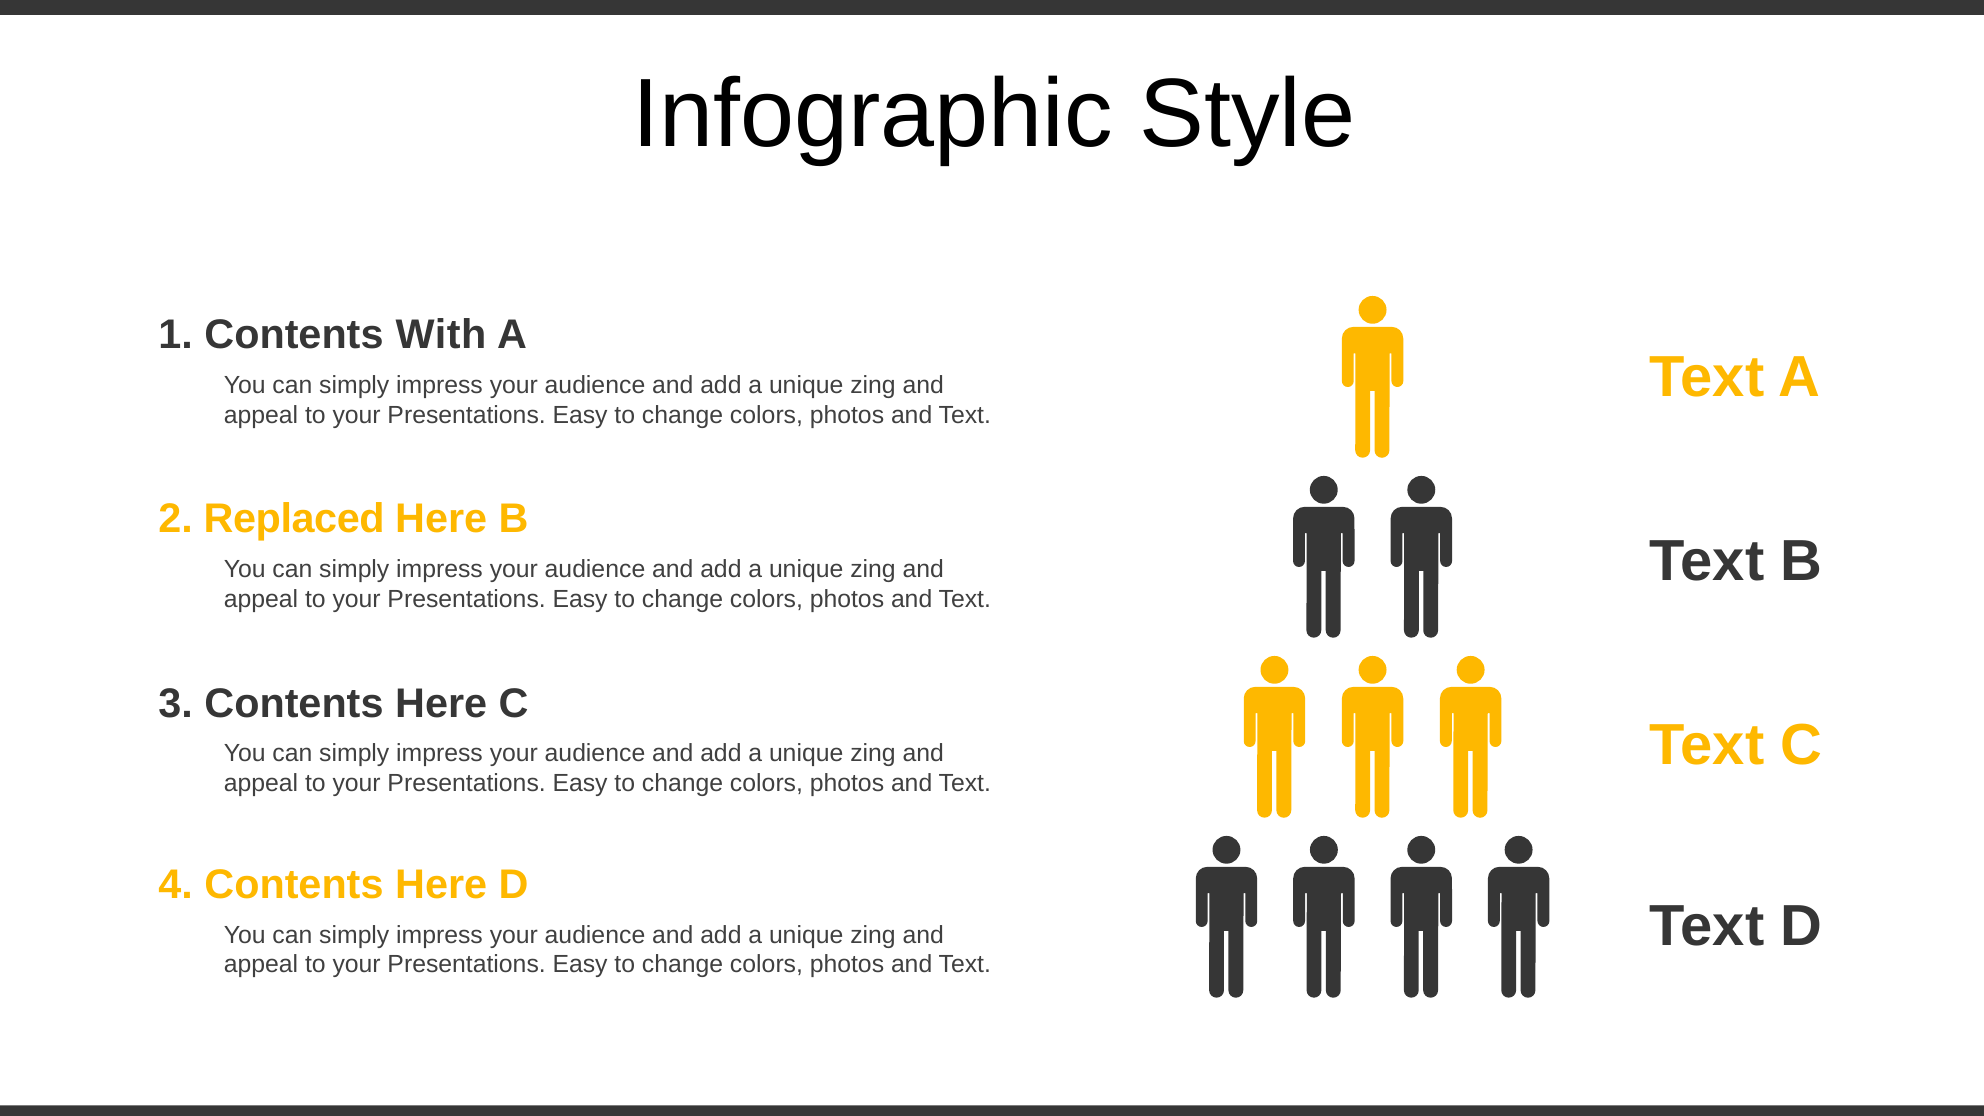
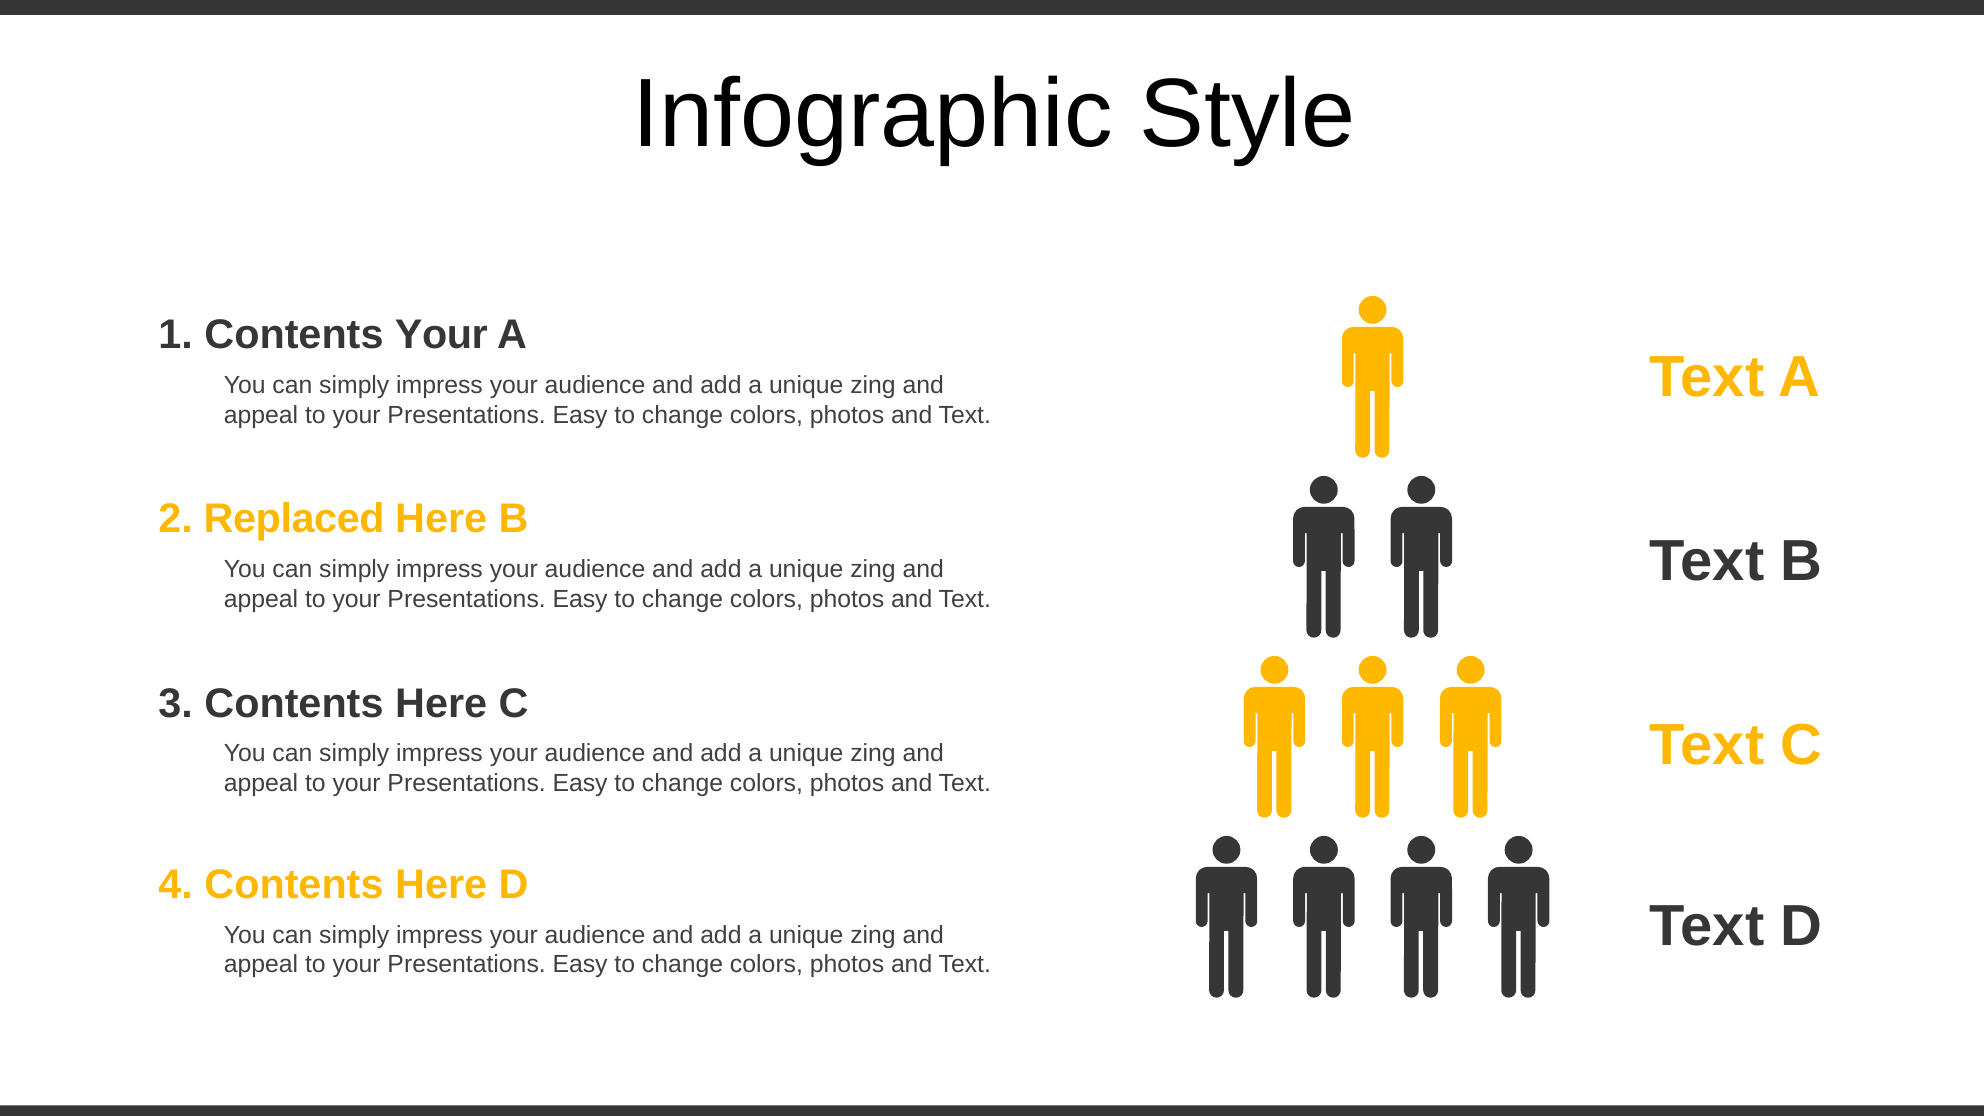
Contents With: With -> Your (441, 335)
